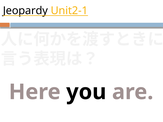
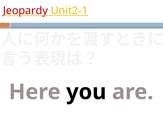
Jeopardy colour: black -> red (25, 11)
